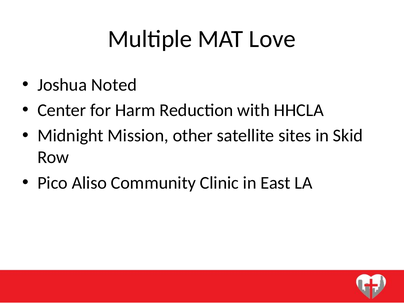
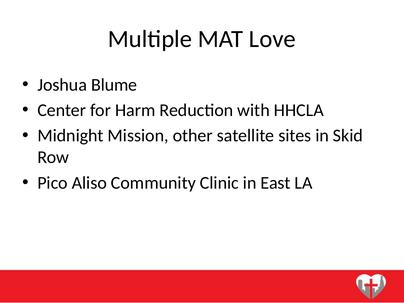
Noted: Noted -> Blume (114, 85)
